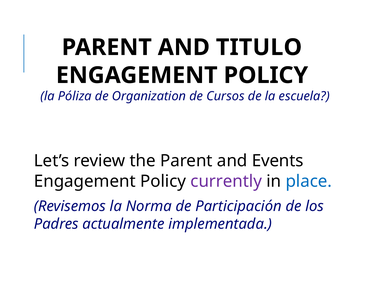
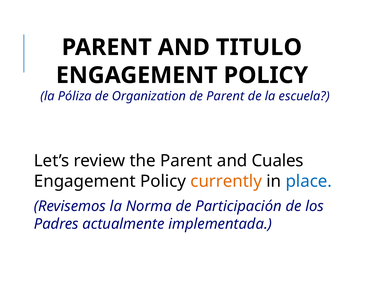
de Cursos: Cursos -> Parent (225, 96)
Events: Events -> Cuales (278, 161)
currently colour: purple -> orange (226, 181)
